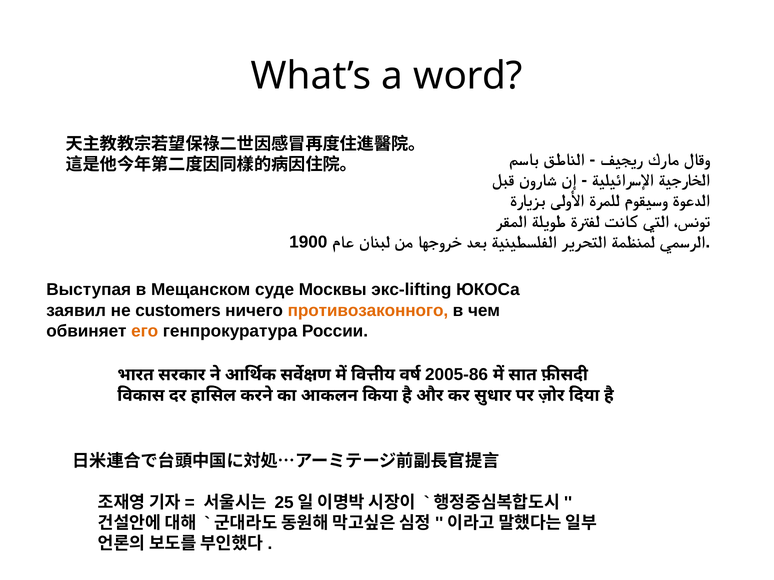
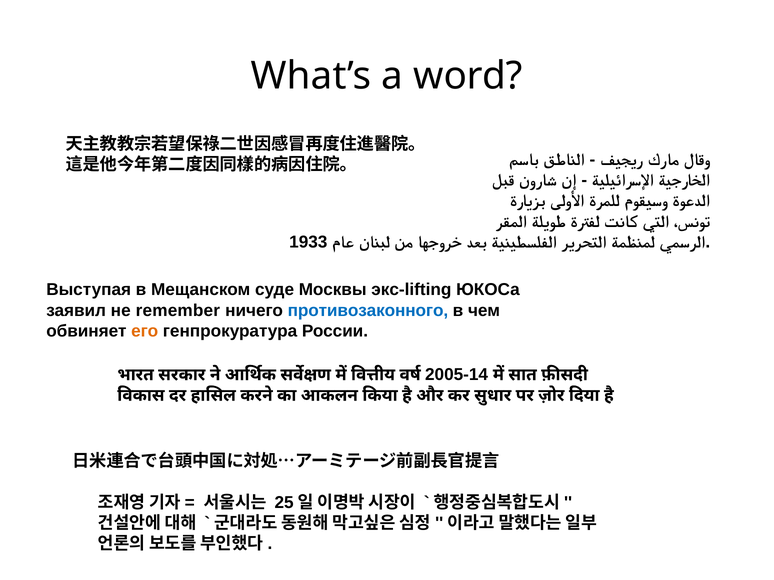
1900: 1900 -> 1933 (308, 242)
customers: customers -> remember (178, 311)
противозаконного colour: orange -> blue (368, 311)
2005-86: 2005-86 -> 2005-14 (457, 375)
